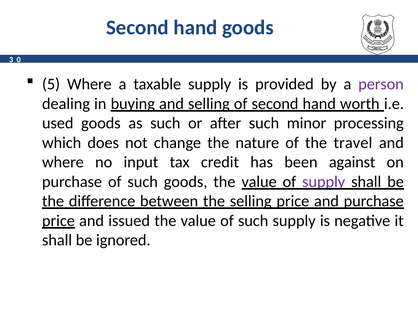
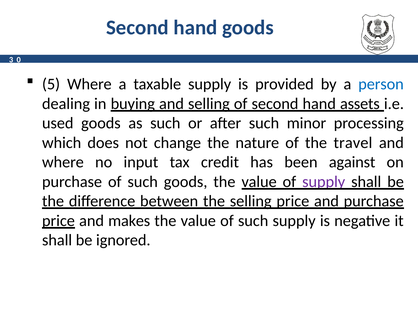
person colour: purple -> blue (381, 84)
worth: worth -> assets (360, 104)
issued: issued -> makes (129, 220)
